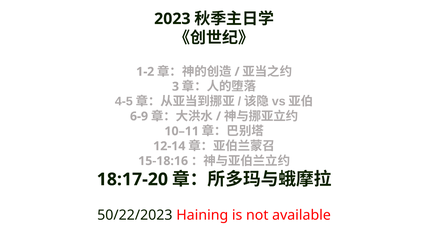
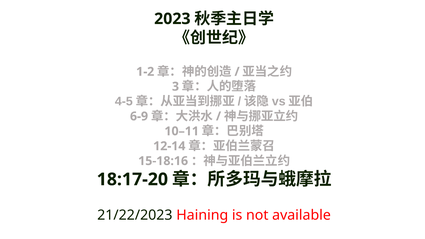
50/22/2023: 50/22/2023 -> 21/22/2023 (135, 215)
